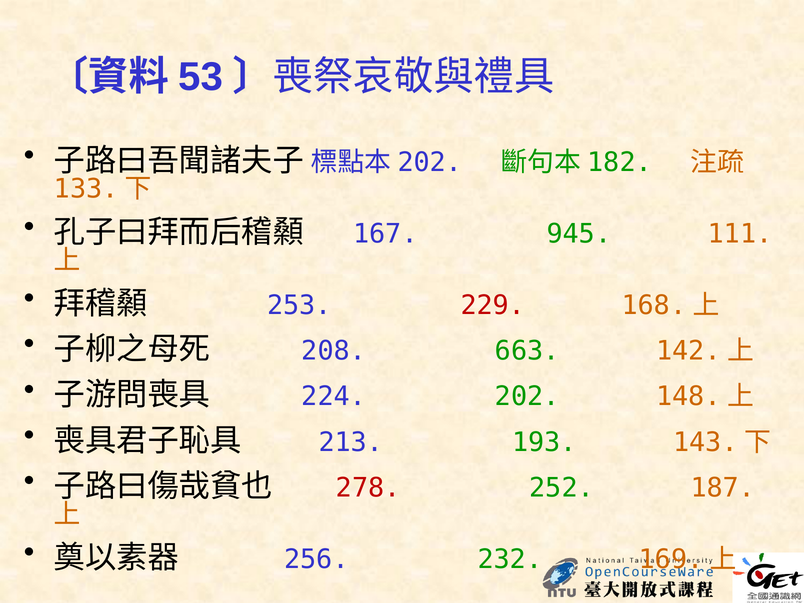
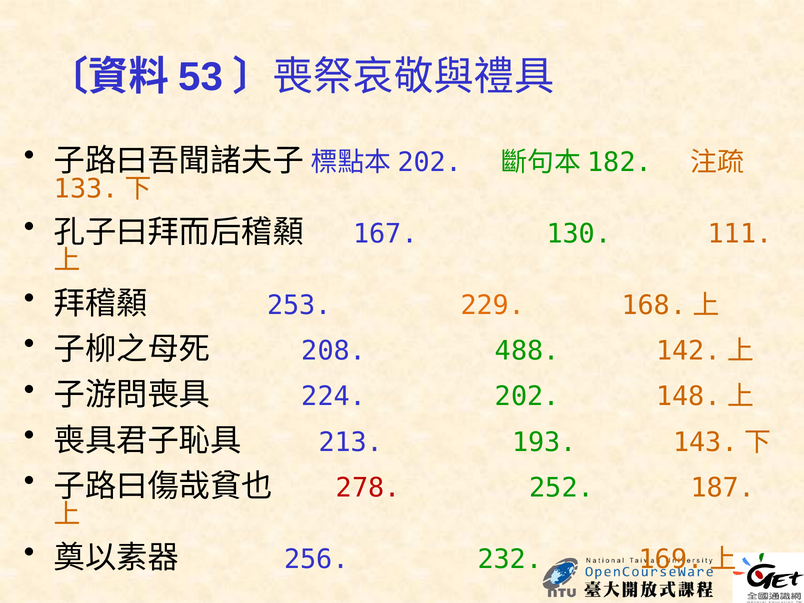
945: 945 -> 130 (579, 234)
229 colour: red -> orange (493, 305)
663: 663 -> 488 (527, 351)
